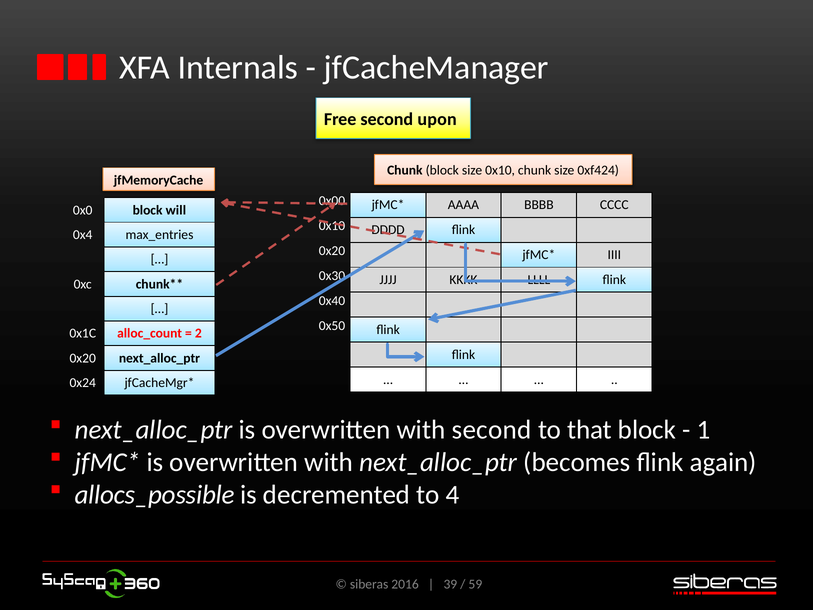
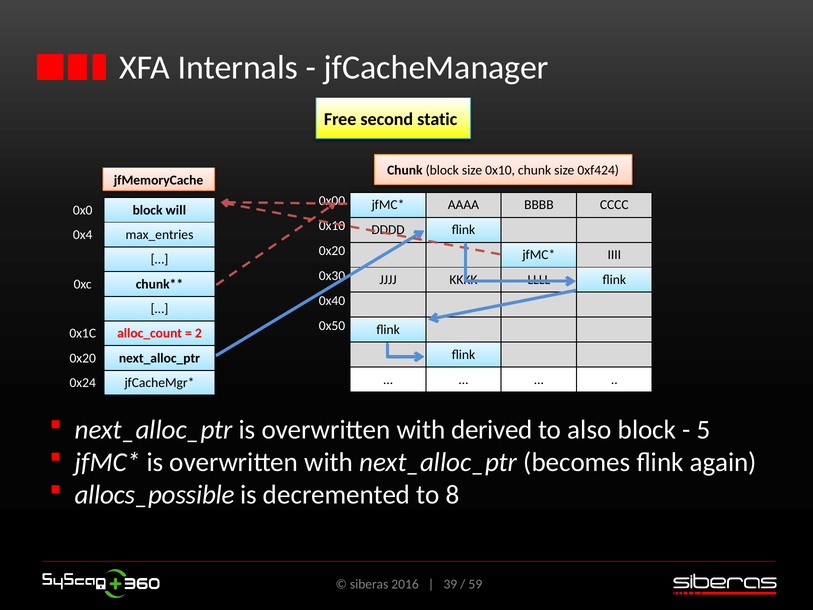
upon: upon -> static (437, 119)
with second: second -> derived (492, 429)
that: that -> also (589, 429)
1: 1 -> 5 (704, 429)
4: 4 -> 8 (452, 494)
